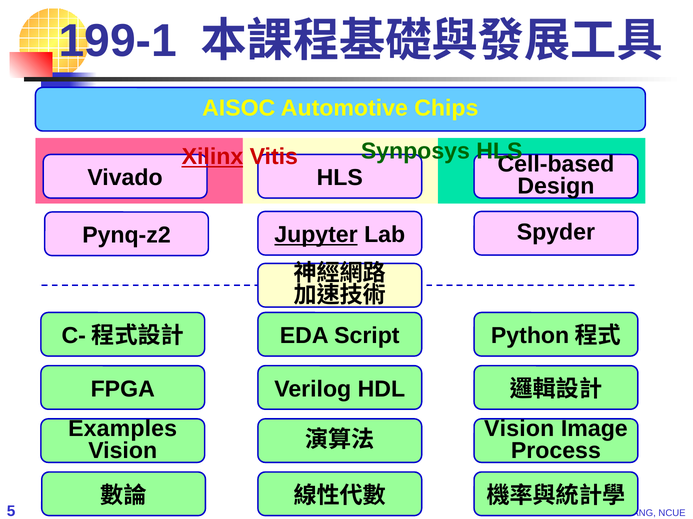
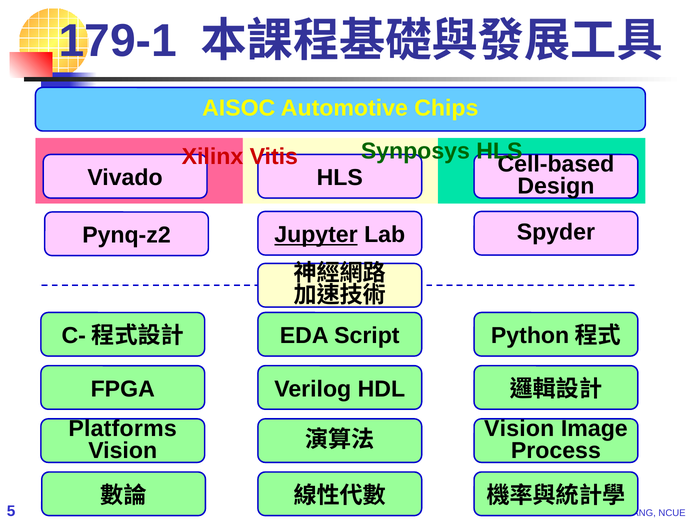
199-1: 199-1 -> 179-1 (118, 41)
Xilinx underline: present -> none (212, 157)
Examples: Examples -> Platforms (123, 429)
